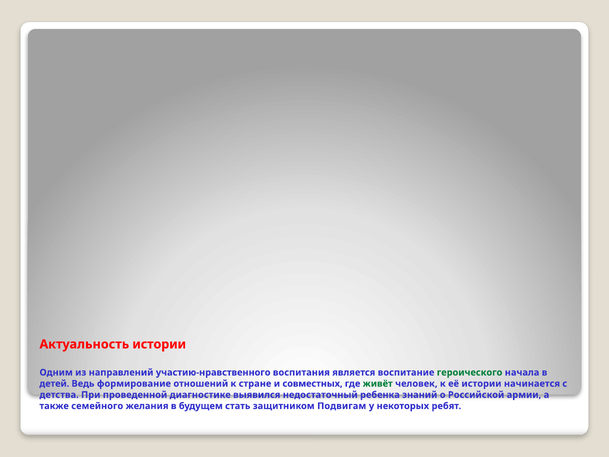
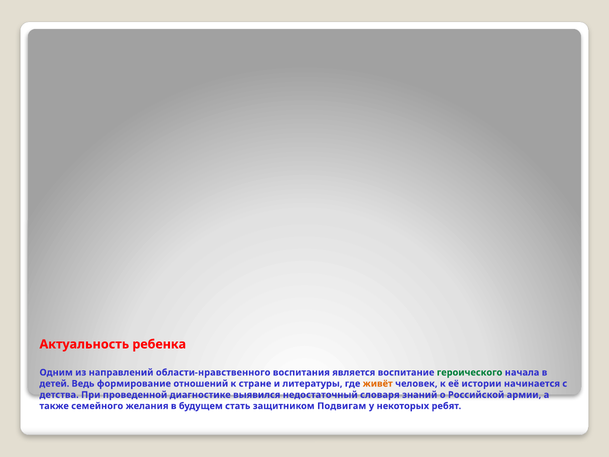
Актуальность истории: истории -> ребенка (159, 344)
участию-нравственного: участию-нравственного -> области-нравственного (213, 372)
совместных: совместных -> литературы (312, 383)
живёт colour: green -> orange (378, 383)
ребенка: ребенка -> словаря (380, 395)
